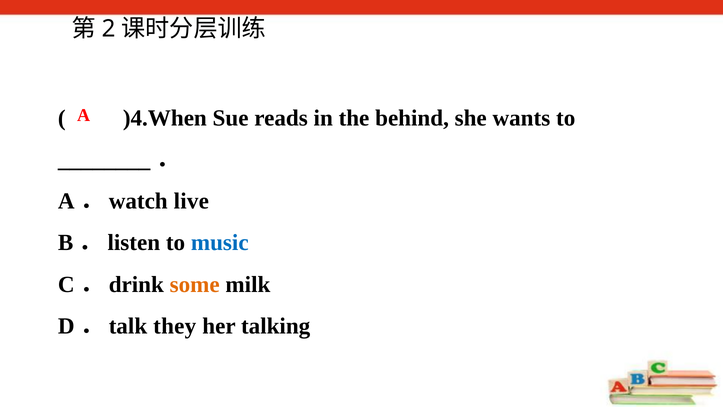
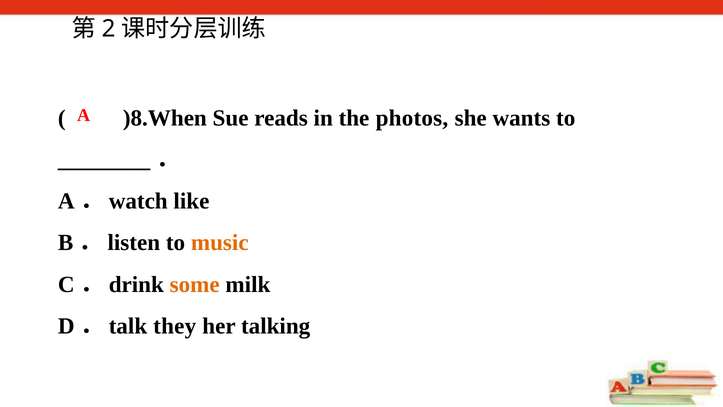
)4.When: )4.When -> )8.When (165, 118)
behind: behind -> photos (412, 118)
live: live -> like (191, 201)
music colour: blue -> orange (220, 243)
